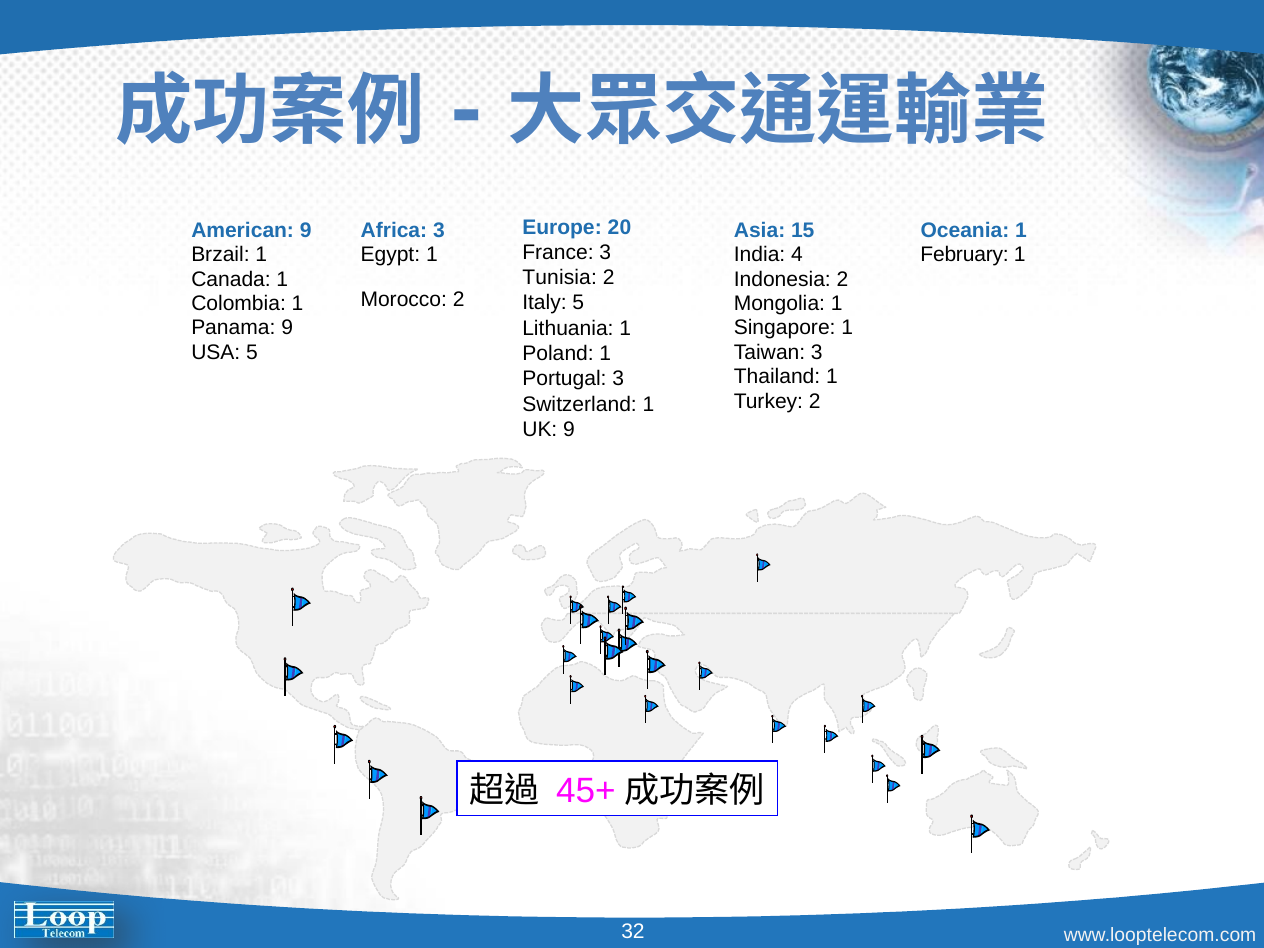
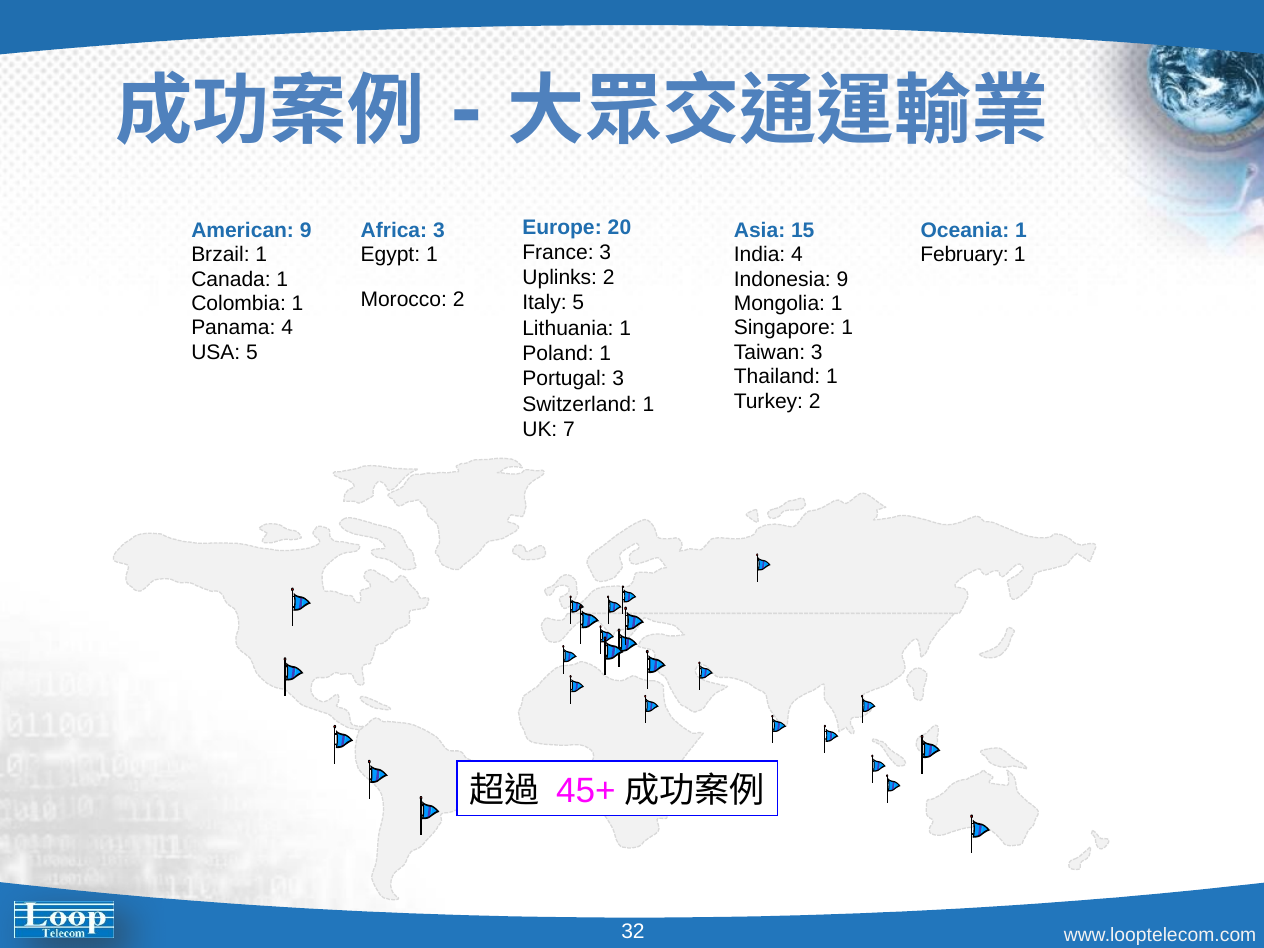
Tunisia: Tunisia -> Uplinks (560, 278)
Indonesia 2: 2 -> 9 (843, 279)
Panama 9: 9 -> 4 (287, 328)
UK 9: 9 -> 7 (569, 429)
